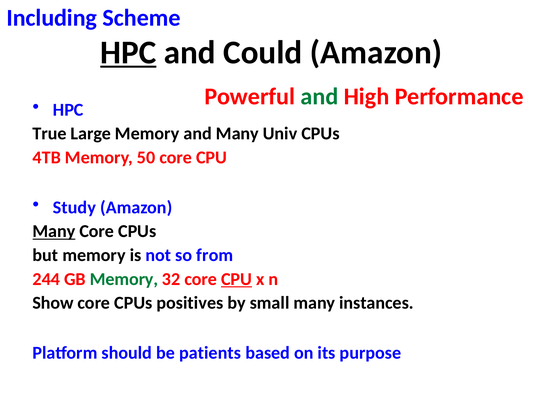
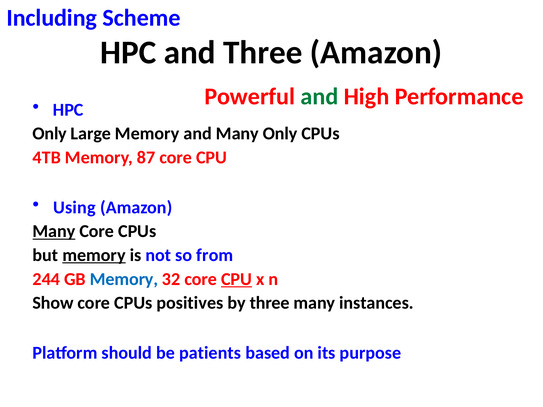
HPC underline: present -> none (128, 53)
and Could: Could -> Three (263, 53)
True: True -> Only (50, 134)
Many Univ: Univ -> Only (280, 134)
50: 50 -> 87 (146, 158)
Study: Study -> Using (74, 208)
memory underline: none -> present (94, 255)
Memory colour: green -> blue (124, 279)
by small: small -> three (270, 303)
